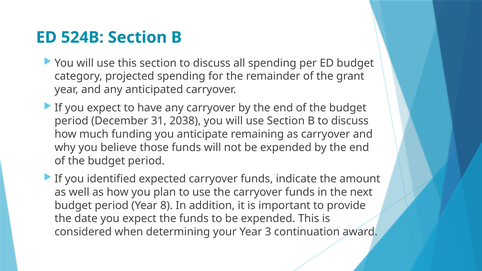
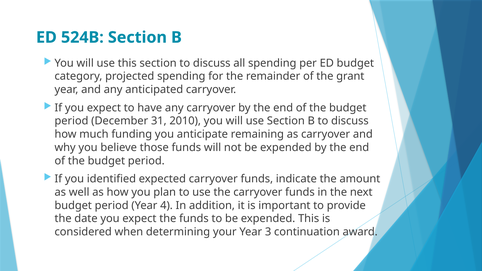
2038: 2038 -> 2010 (185, 121)
8: 8 -> 4 (167, 205)
